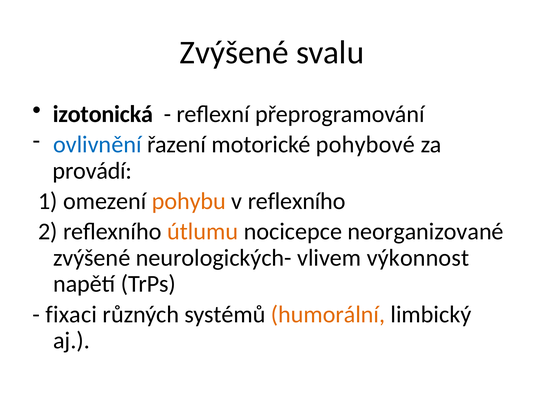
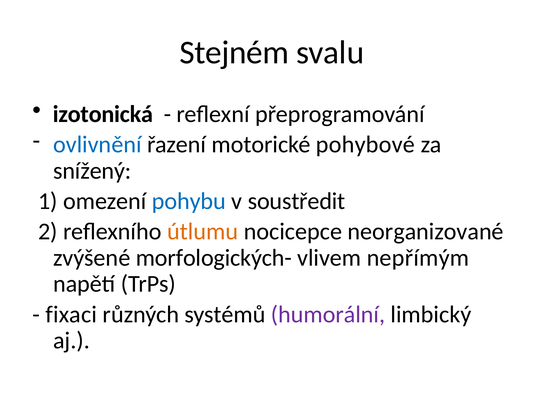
Zvýšené: Zvýšené -> Stejném (234, 53)
provádí: provádí -> snížený (92, 171)
pohybu colour: orange -> blue (189, 201)
v reflexního: reflexního -> soustředit (297, 201)
neurologických-: neurologických- -> morfologických- (214, 258)
výkonnost: výkonnost -> nepřímým (418, 258)
humorální colour: orange -> purple (328, 314)
